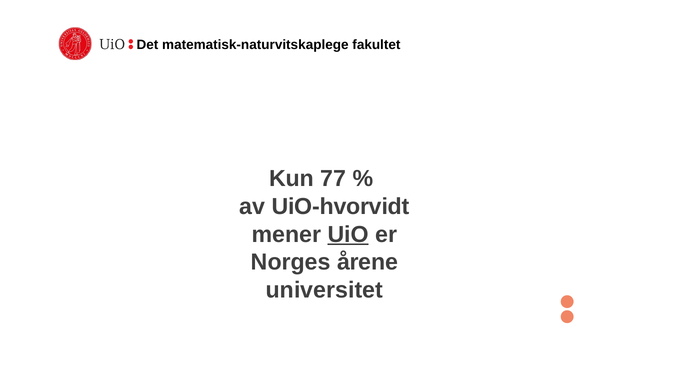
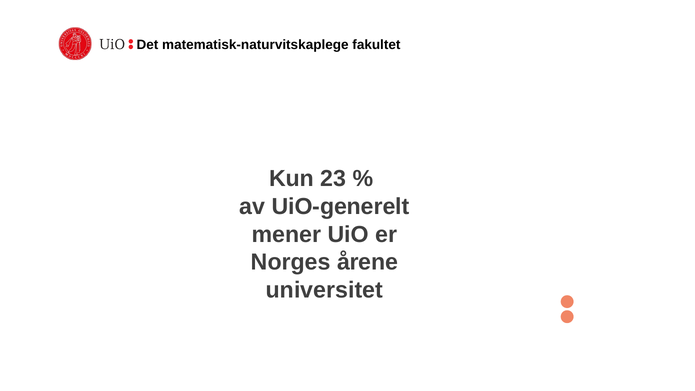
77: 77 -> 23 (333, 179)
UiO-hvorvidt: UiO-hvorvidt -> UiO-generelt (340, 207)
UiO underline: present -> none (348, 234)
